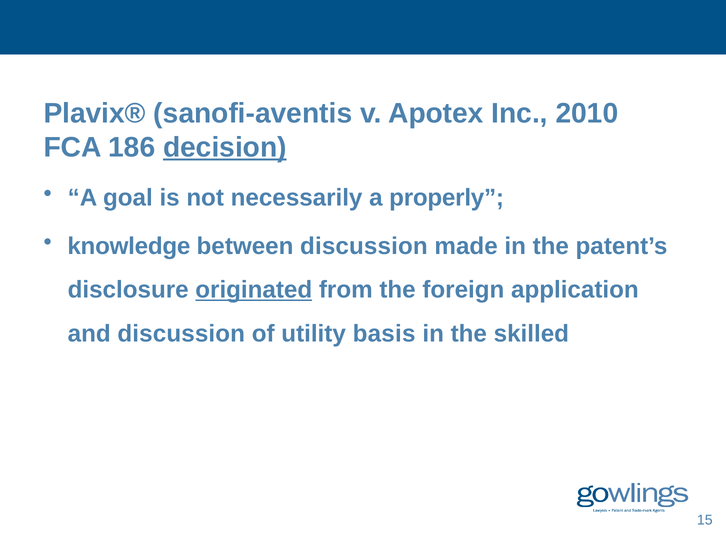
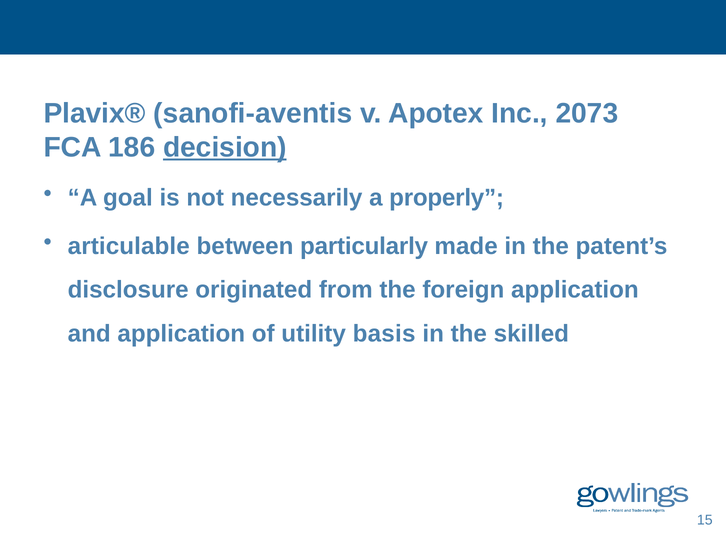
2010: 2010 -> 2073 (587, 113)
knowledge: knowledge -> articulable (129, 246)
between discussion: discussion -> particularly (364, 246)
originated underline: present -> none (254, 290)
and discussion: discussion -> application (181, 333)
